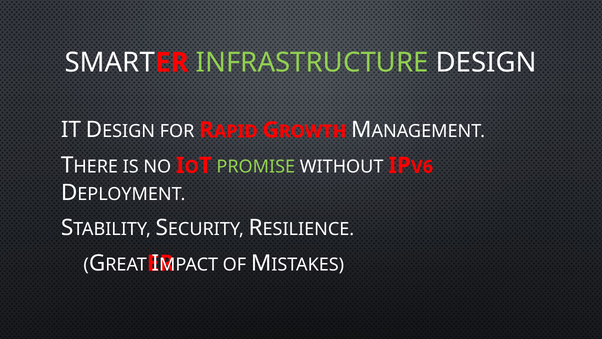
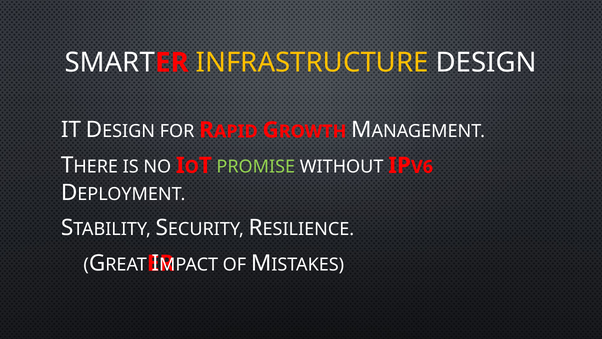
INFRASTRUCTURE colour: light green -> yellow (312, 63)
